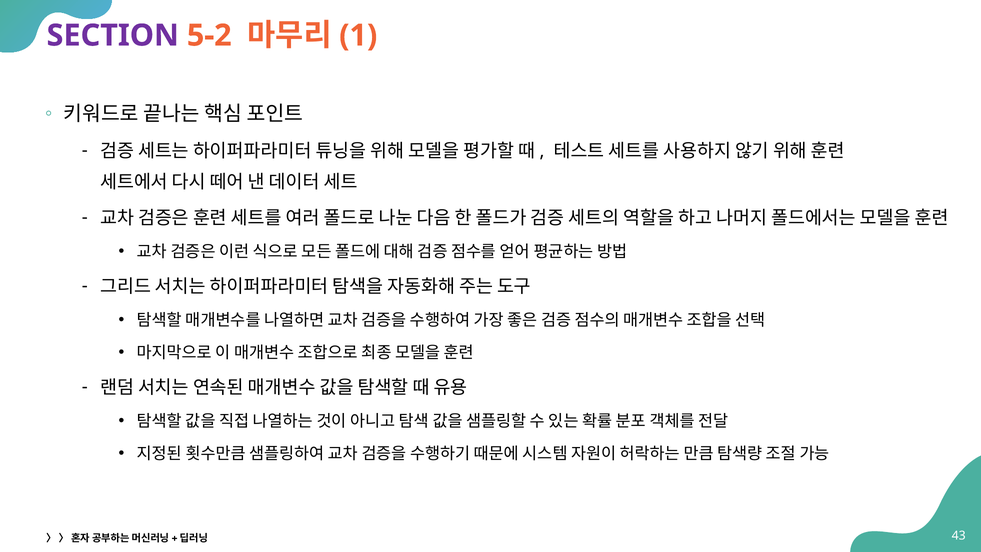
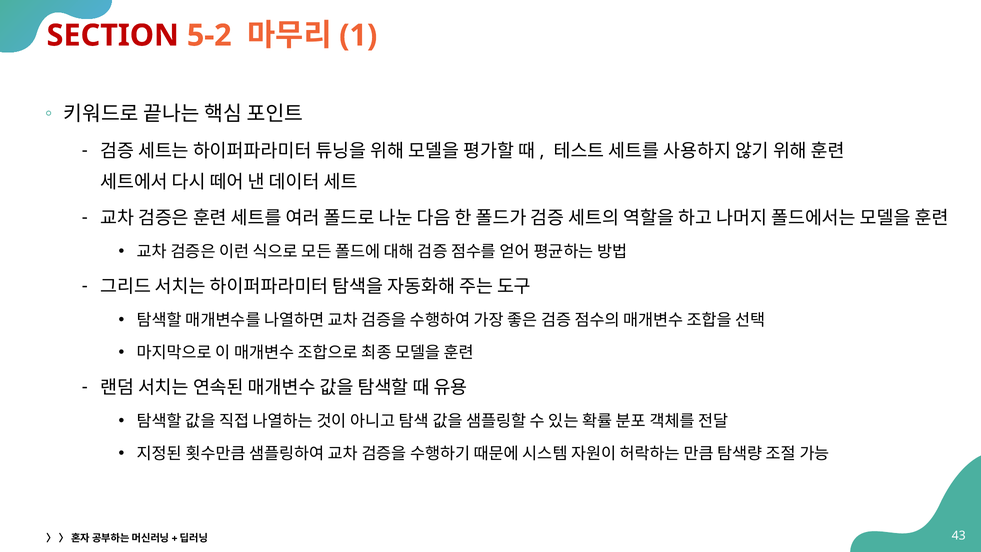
SECTION colour: purple -> red (113, 35)
